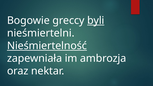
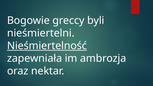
byli underline: present -> none (96, 21)
